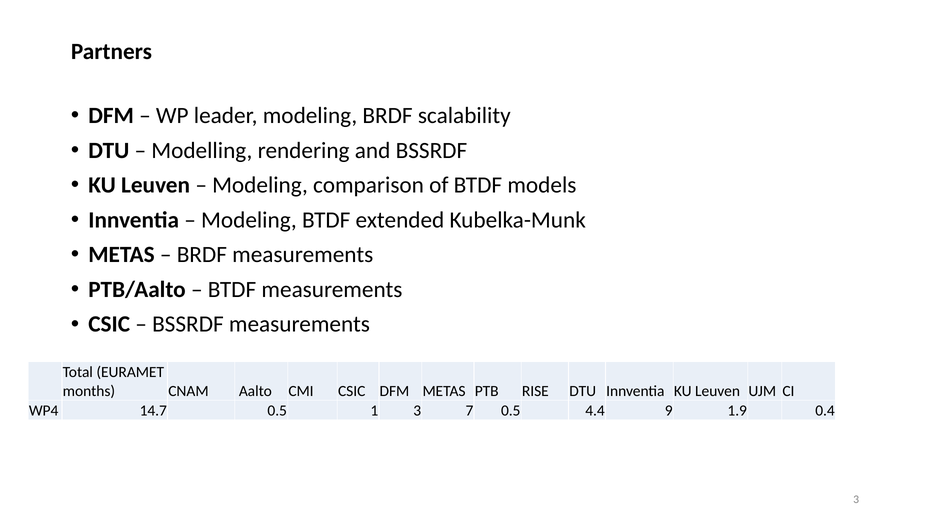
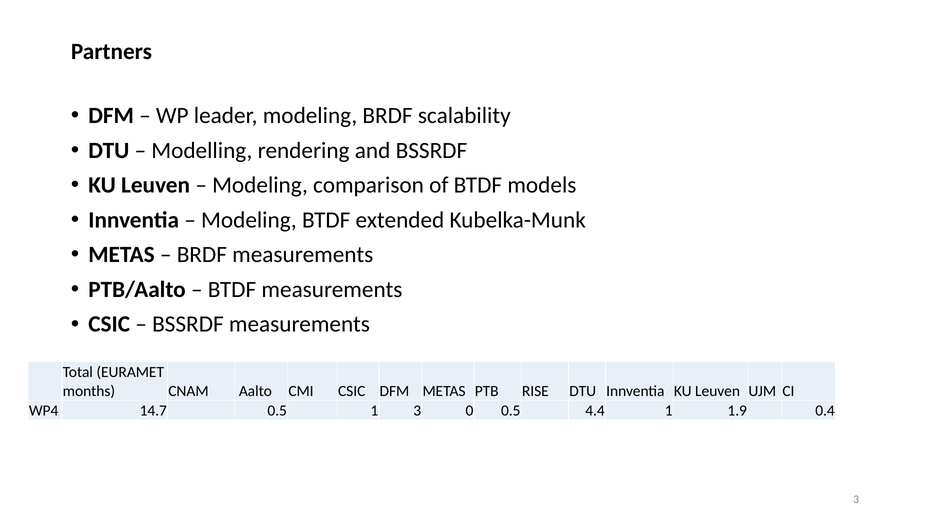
7: 7 -> 0 (470, 411)
4.4 9: 9 -> 1 (669, 411)
